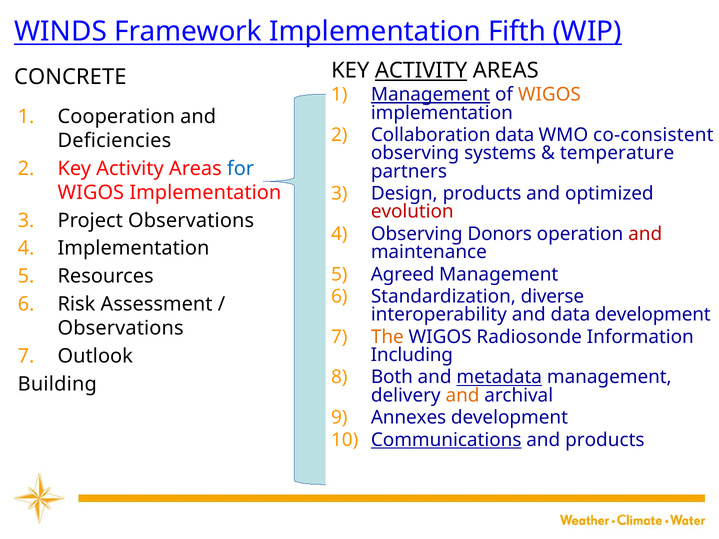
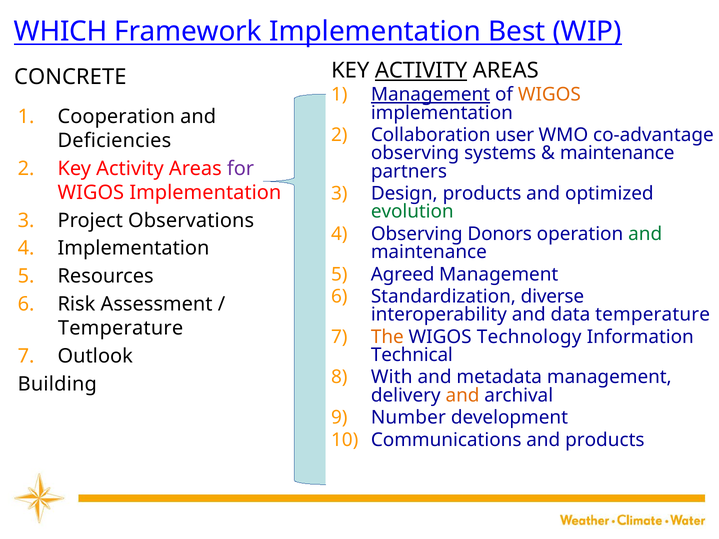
WINDS: WINDS -> WHICH (61, 31)
Fifth: Fifth -> Best (517, 31)
Collaboration data: data -> user (515, 135)
co-consistent: co-consistent -> co-advantage (653, 135)
temperature: temperature -> maintenance (617, 153)
for colour: blue -> purple (241, 169)
evolution colour: red -> green (412, 212)
and colour: red -> green (645, 234)
data development: development -> temperature (653, 315)
Observations: Observations -> Temperature (121, 328)
Radiosonde: Radiosonde -> Technology (529, 337)
Including: Including -> Technical (412, 355)
Both: Both -> With (392, 377)
metadata underline: present -> none (499, 377)
Annexes: Annexes -> Number (408, 418)
Communications underline: present -> none (446, 440)
